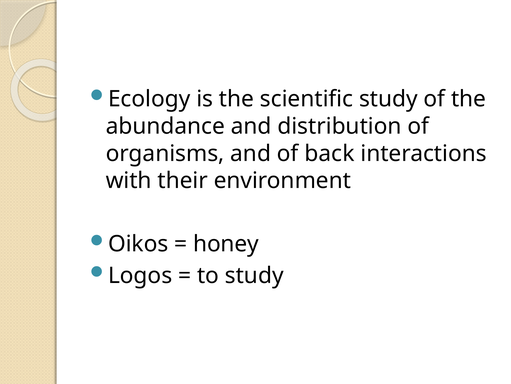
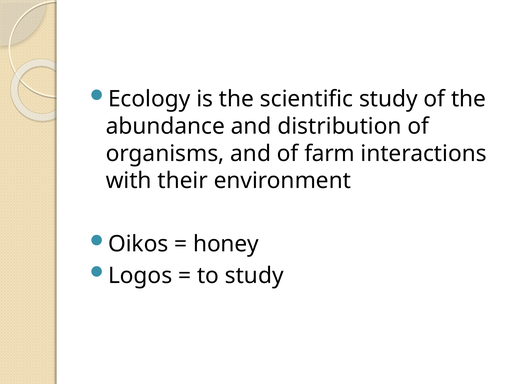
back: back -> farm (330, 153)
